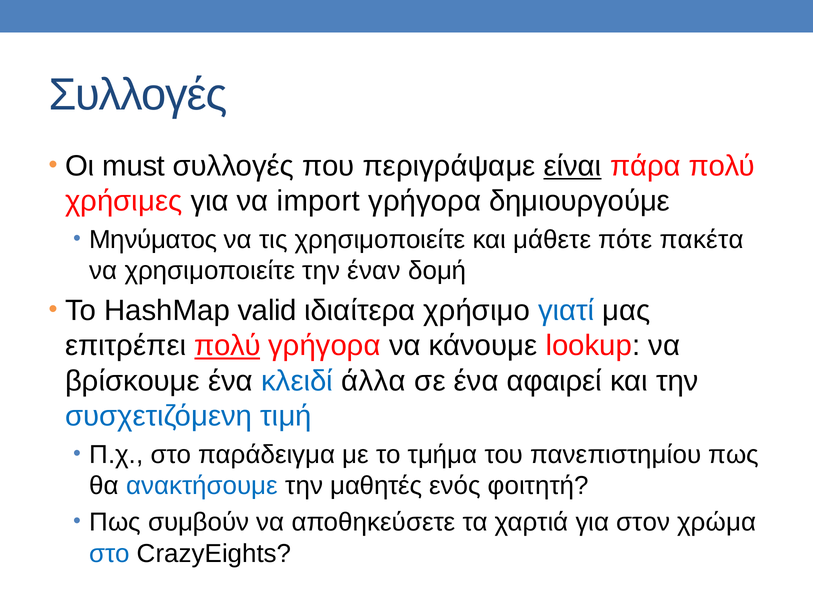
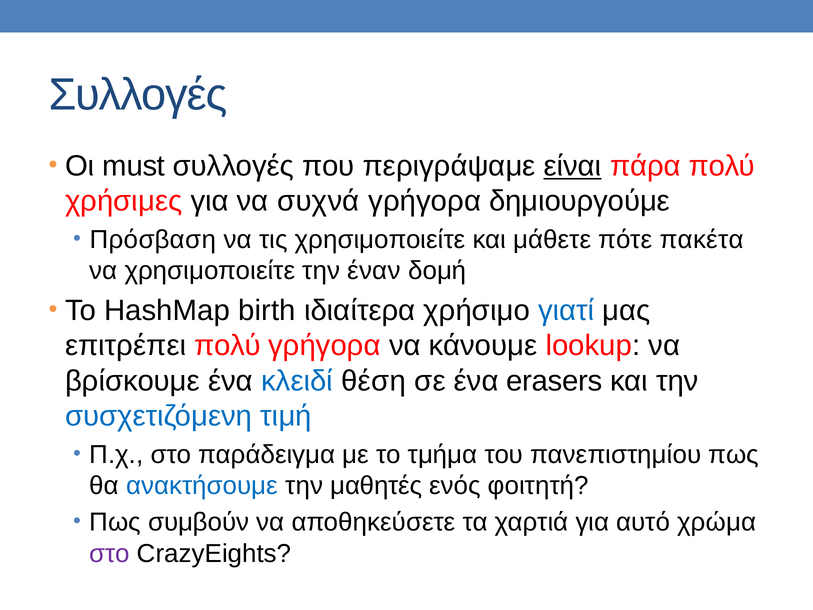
import: import -> συχνά (318, 201)
Μηνύματος: Μηνύματος -> Πρόσβαση (153, 240)
valid: valid -> birth (267, 310)
πολύ underline: present -> none (227, 346)
άλλα: άλλα -> θέση (374, 381)
αφαιρεί: αφαιρεί -> erasers (554, 381)
στον: στον -> αυτό (643, 522)
στο colour: blue -> purple (110, 553)
